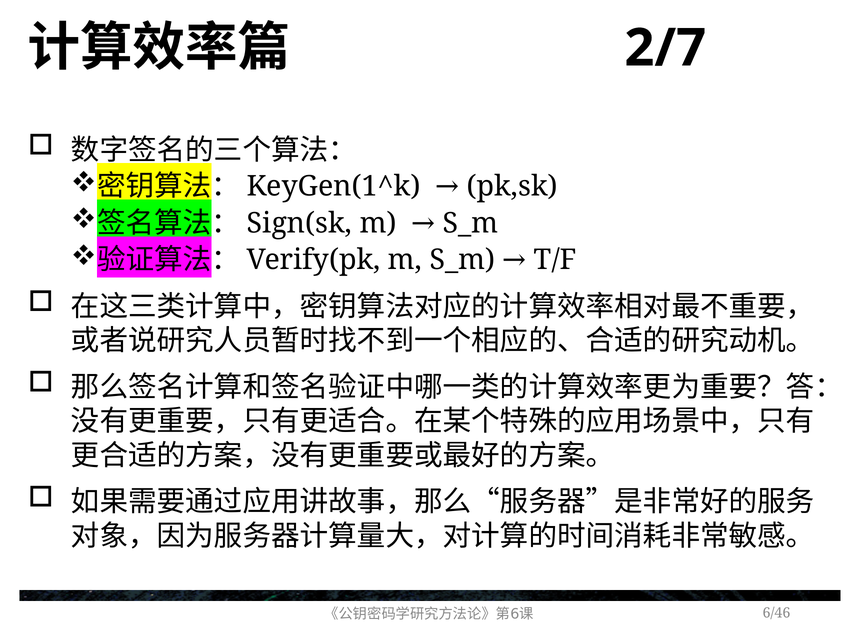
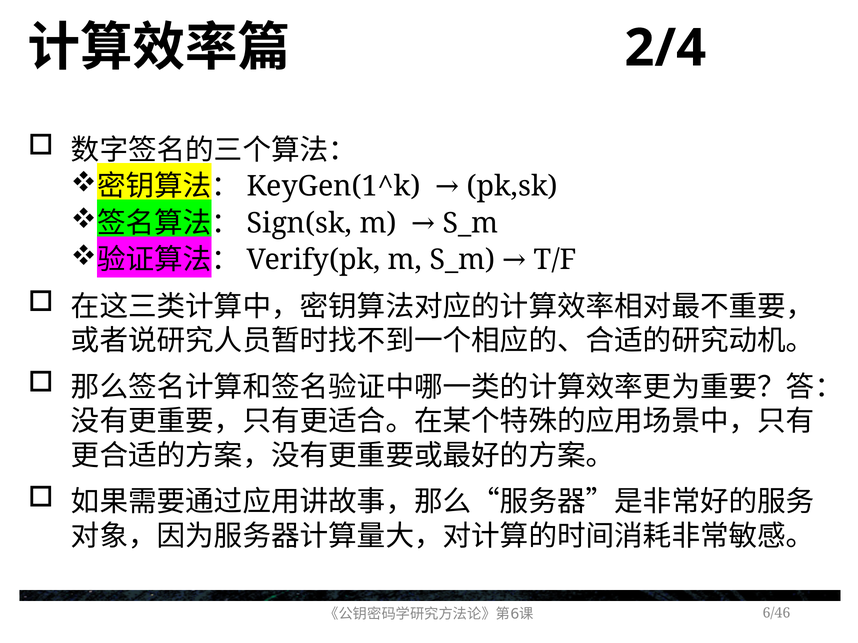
2/7: 2/7 -> 2/4 (665, 48)
